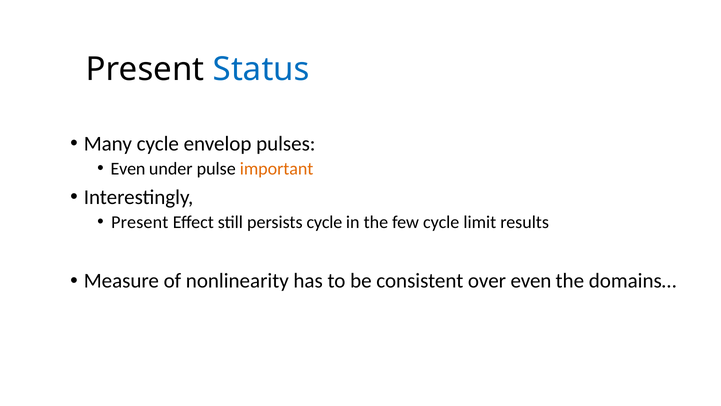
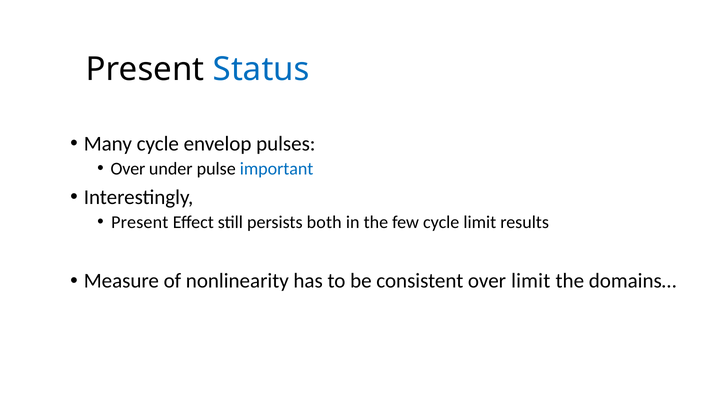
Even: Even -> Over (128, 169)
important colour: orange -> blue (277, 169)
persists cycle: cycle -> both (324, 222)
over even: even -> limit (531, 281)
